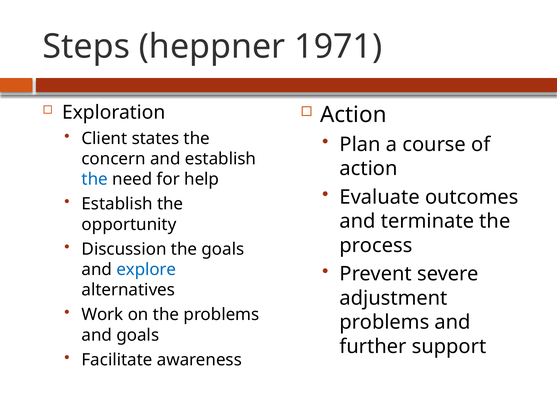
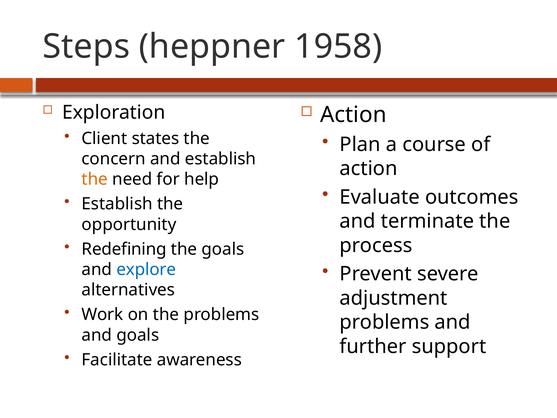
1971: 1971 -> 1958 (338, 46)
the colour: blue -> orange (95, 179)
Discussion: Discussion -> Redefining (124, 249)
